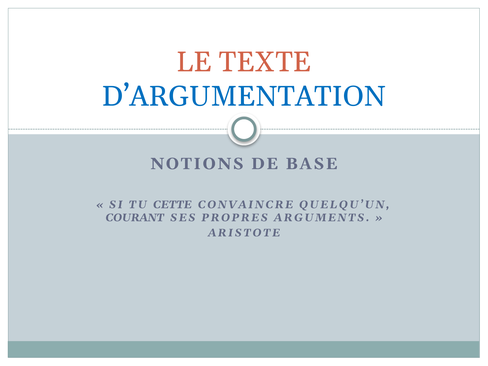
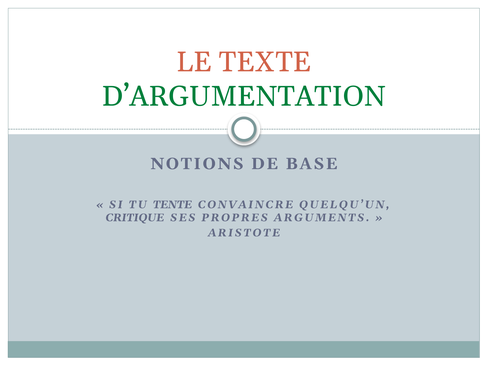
D’ARGUMENTATION colour: blue -> green (244, 96)
CETTE: CETTE -> TENTE (172, 205)
COURANT: COURANT -> CRITIQUE (135, 218)
